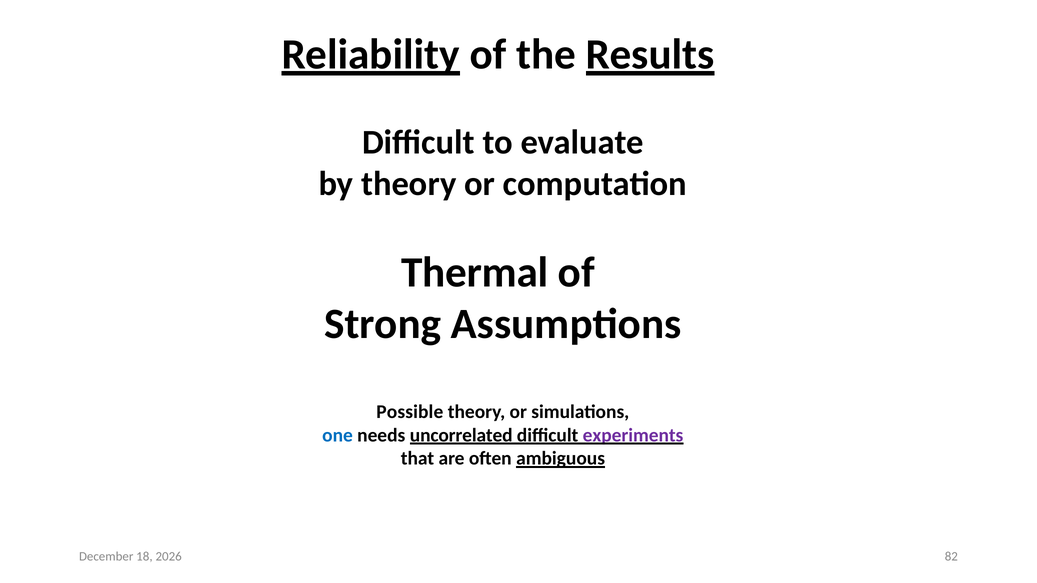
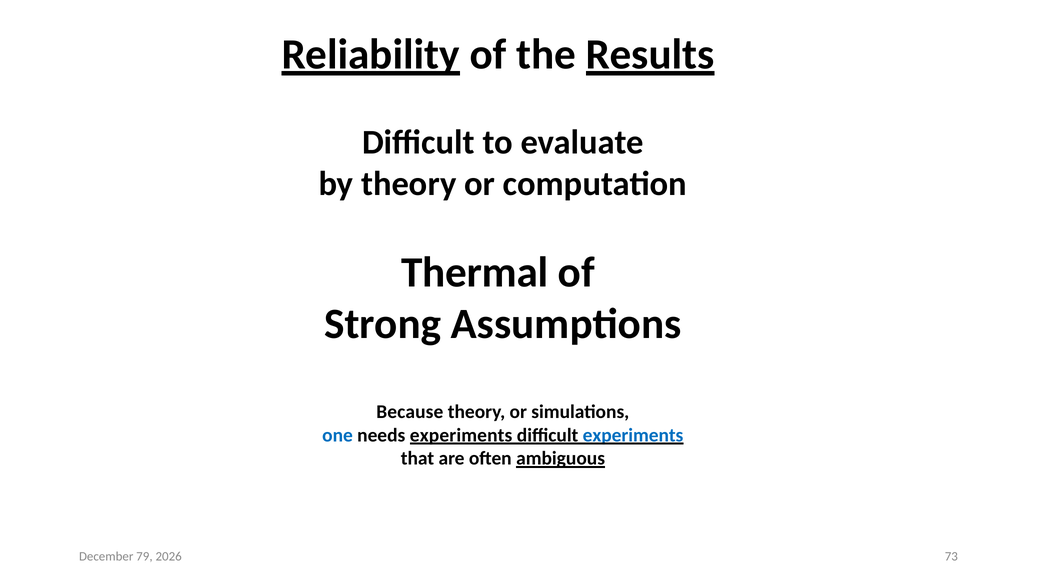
Possible: Possible -> Because (410, 412)
needs uncorrelated: uncorrelated -> experiments (461, 435)
experiments colour: purple -> blue (633, 435)
18: 18 -> 79 (144, 557)
82: 82 -> 73 (951, 557)
